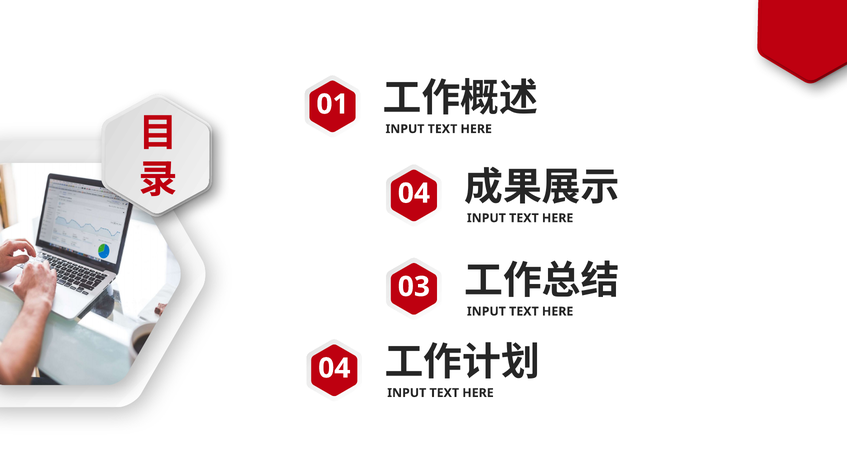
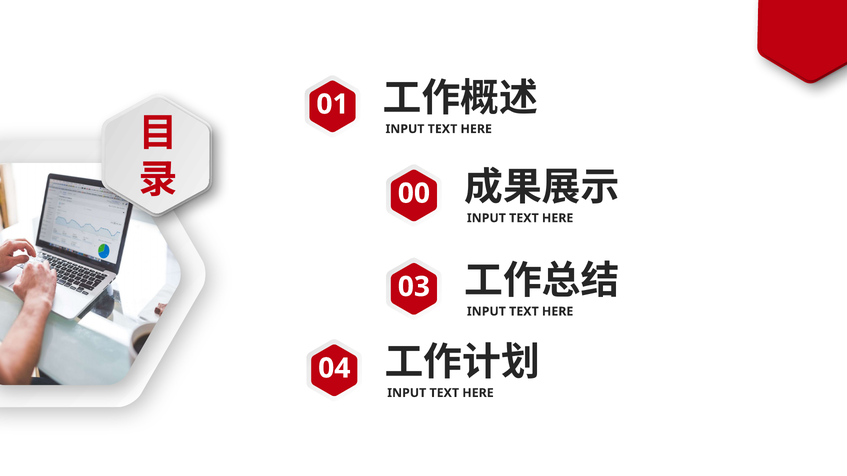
04: 04 -> 00 (414, 194)
